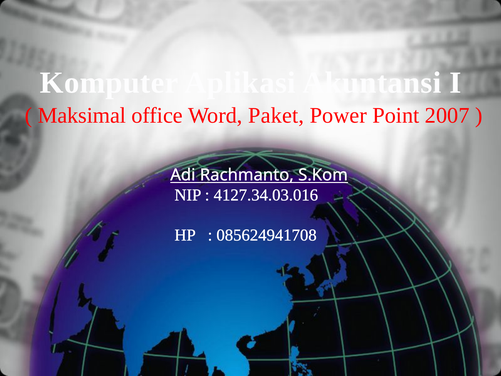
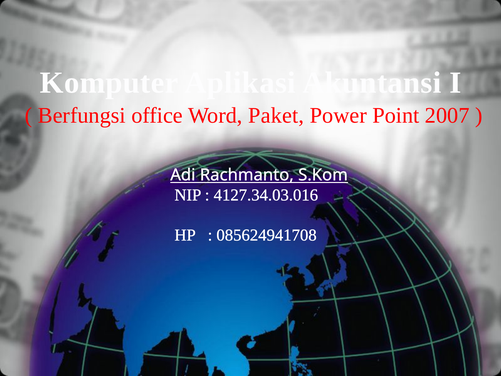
Maksimal: Maksimal -> Berfungsi (82, 115)
